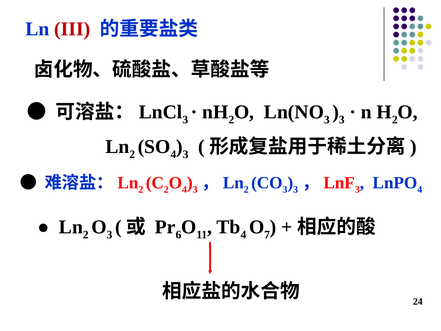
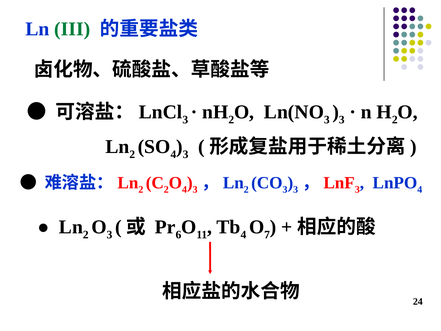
III colour: red -> green (72, 29)
